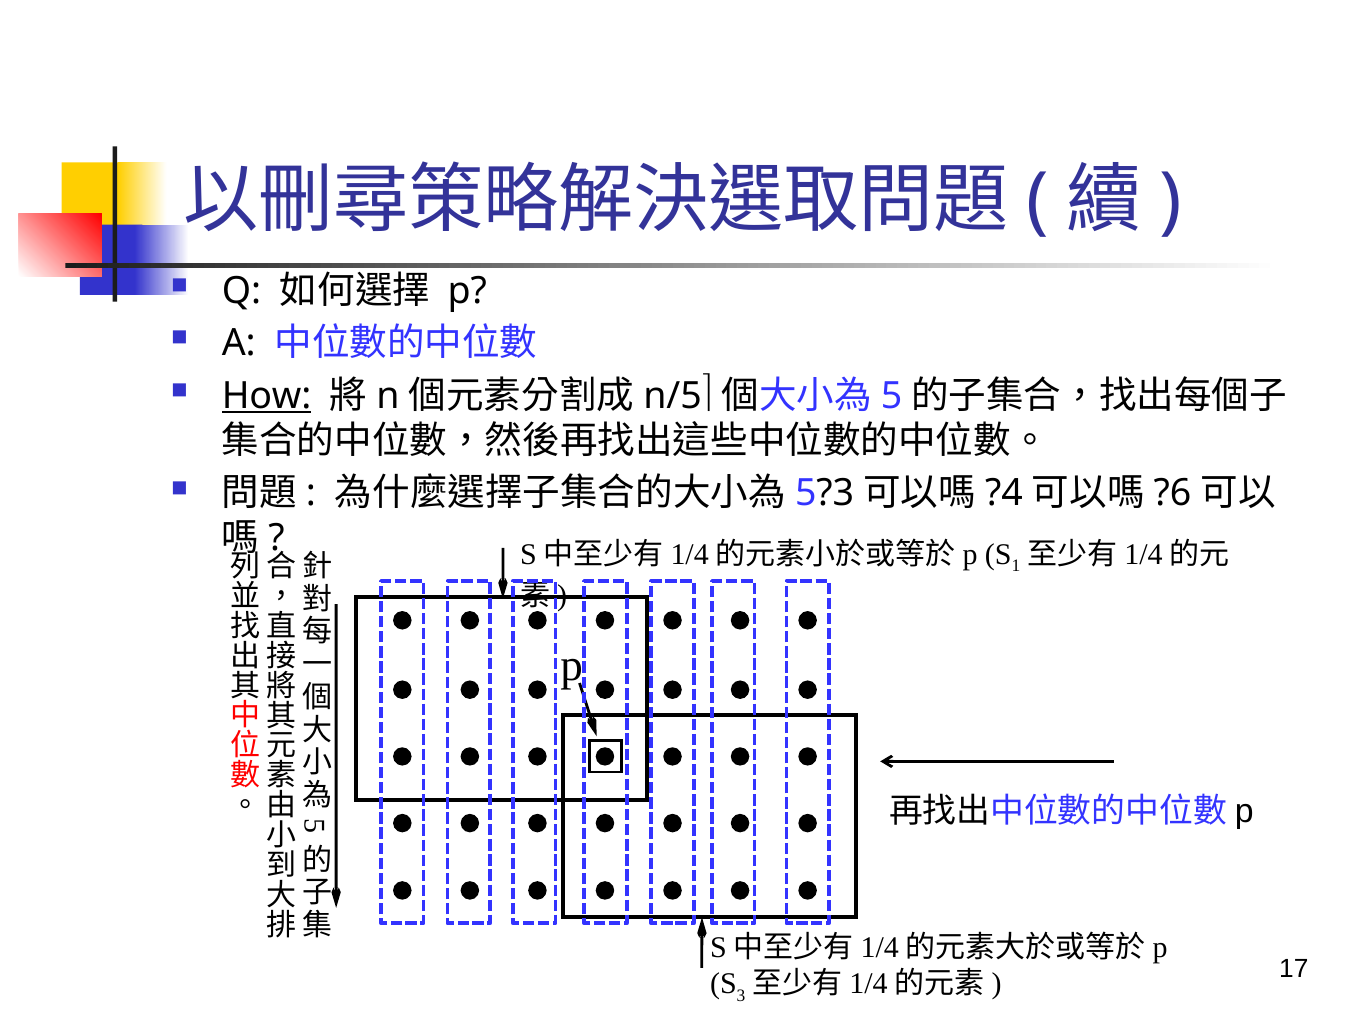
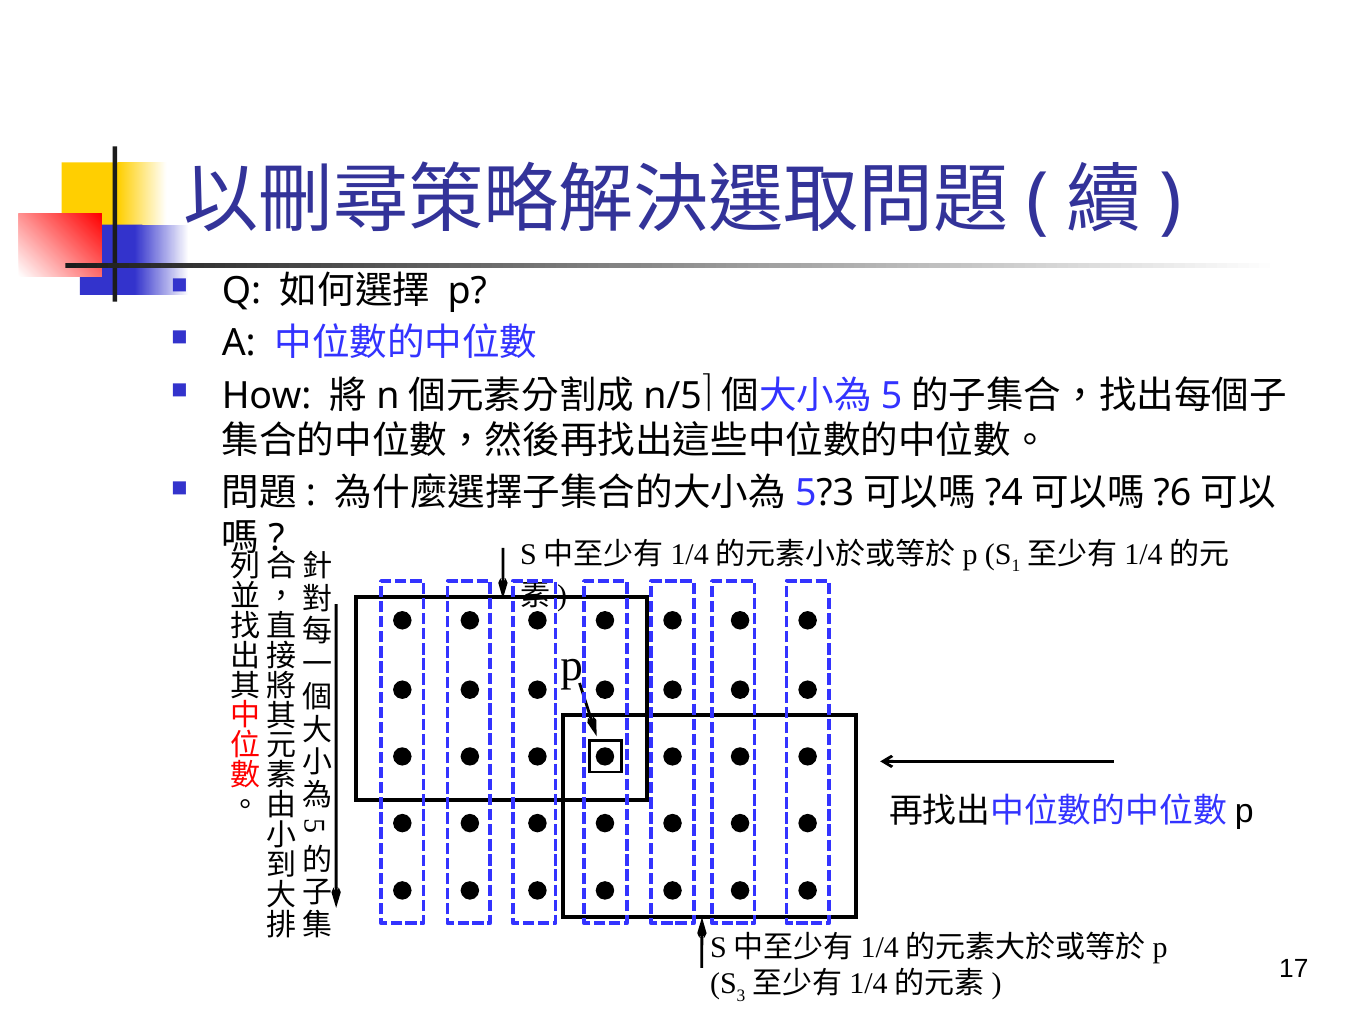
How underline: present -> none (267, 396)
